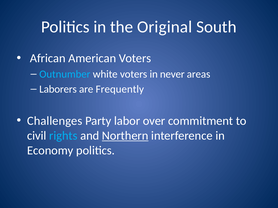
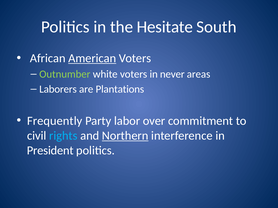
Original: Original -> Hesitate (165, 27)
American underline: none -> present (92, 58)
Outnumber colour: light blue -> light green (65, 74)
Frequently: Frequently -> Plantations (120, 89)
Challenges: Challenges -> Frequently (55, 121)
Economy: Economy -> President (50, 151)
